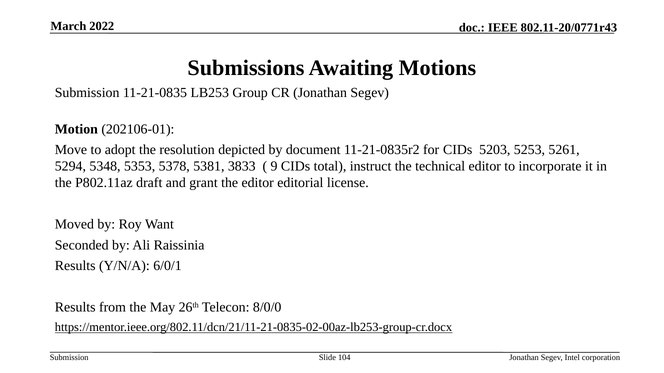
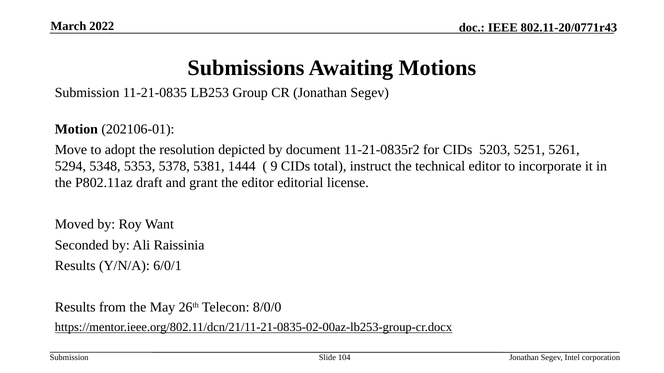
5253: 5253 -> 5251 (529, 150)
3833: 3833 -> 1444 (242, 167)
